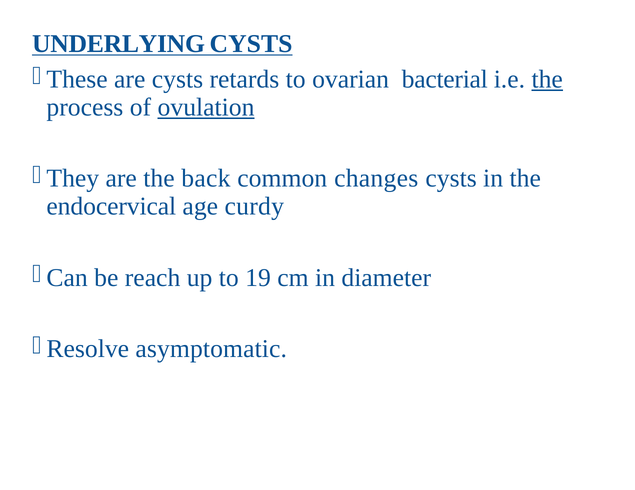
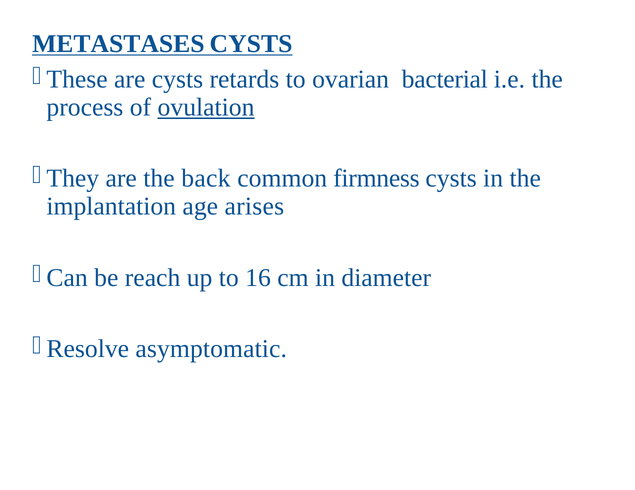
UNDERLYING: UNDERLYING -> METASTASES (118, 44)
the underline: present -> none (547, 80)
changes: changes -> firmness (376, 179)
endocervical: endocervical -> implantation (111, 206)
curdy: curdy -> arises (254, 206)
19: 19 -> 16 (258, 278)
